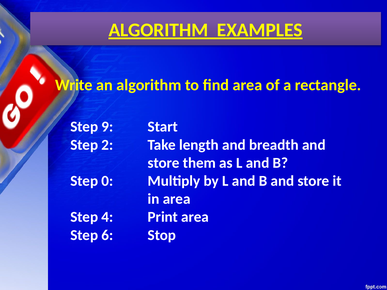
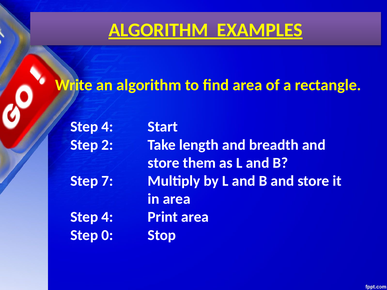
9: 9 -> 4 (107, 127)
0: 0 -> 7 (107, 181)
6: 6 -> 0 (107, 235)
